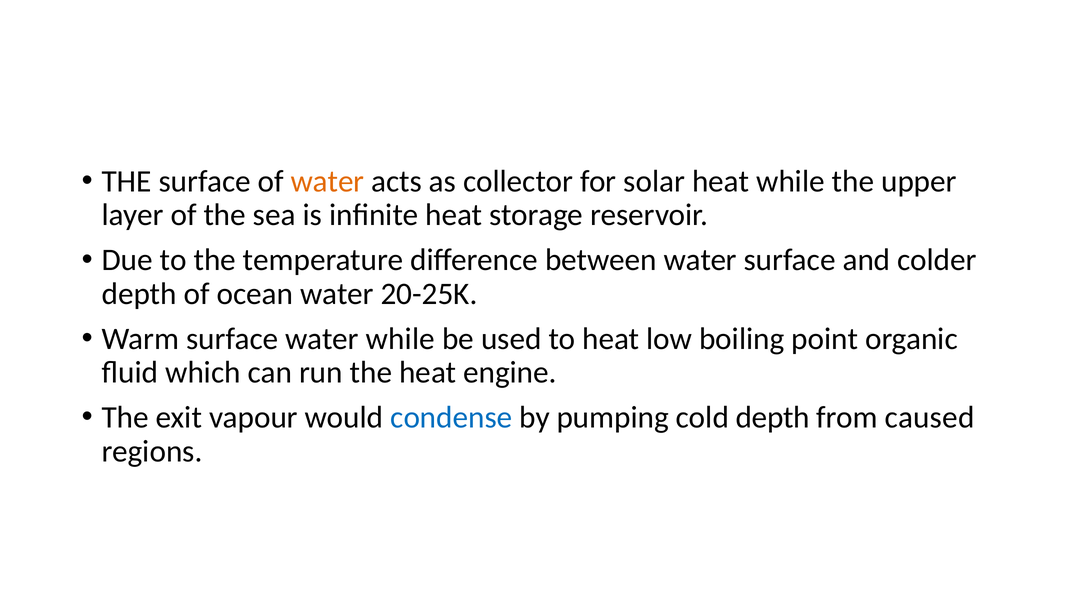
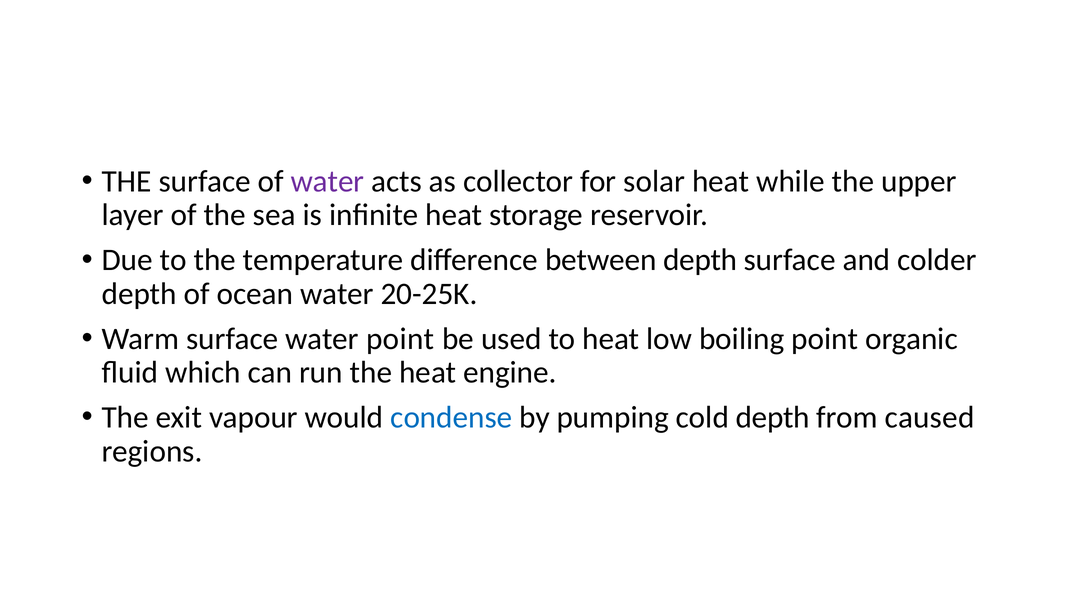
water colour: orange -> purple (328, 181)
between water: water -> depth (700, 260)
water while: while -> point (400, 339)
